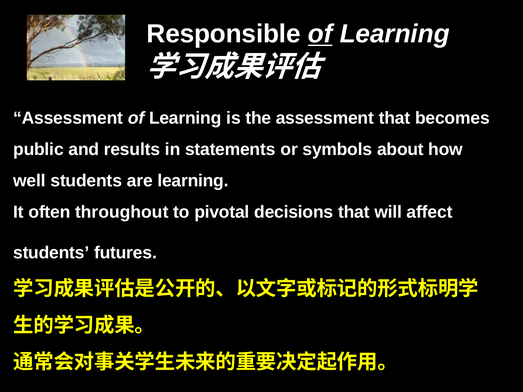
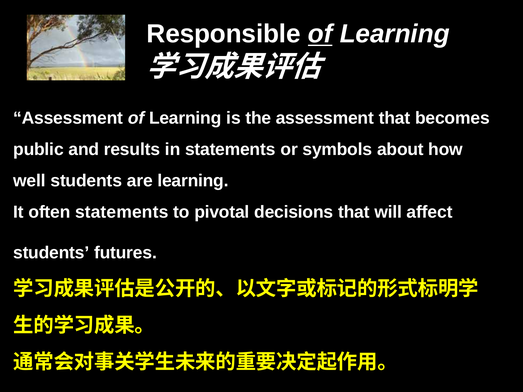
often throughout: throughout -> statements (122, 212)
